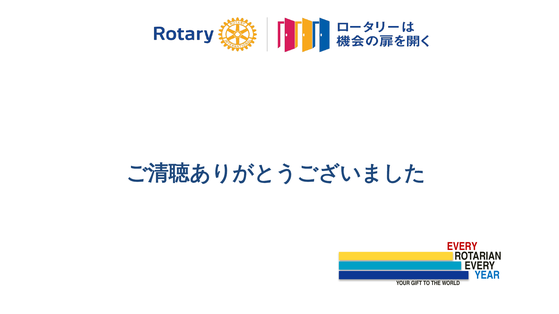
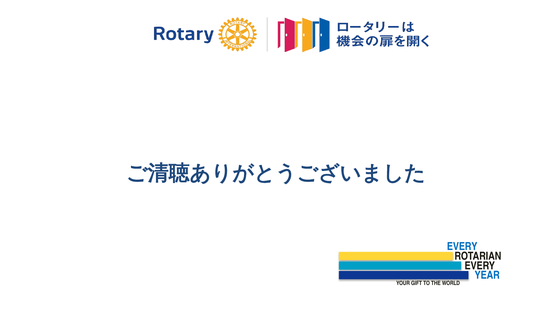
EVERY colour: red -> blue (462, 247)
